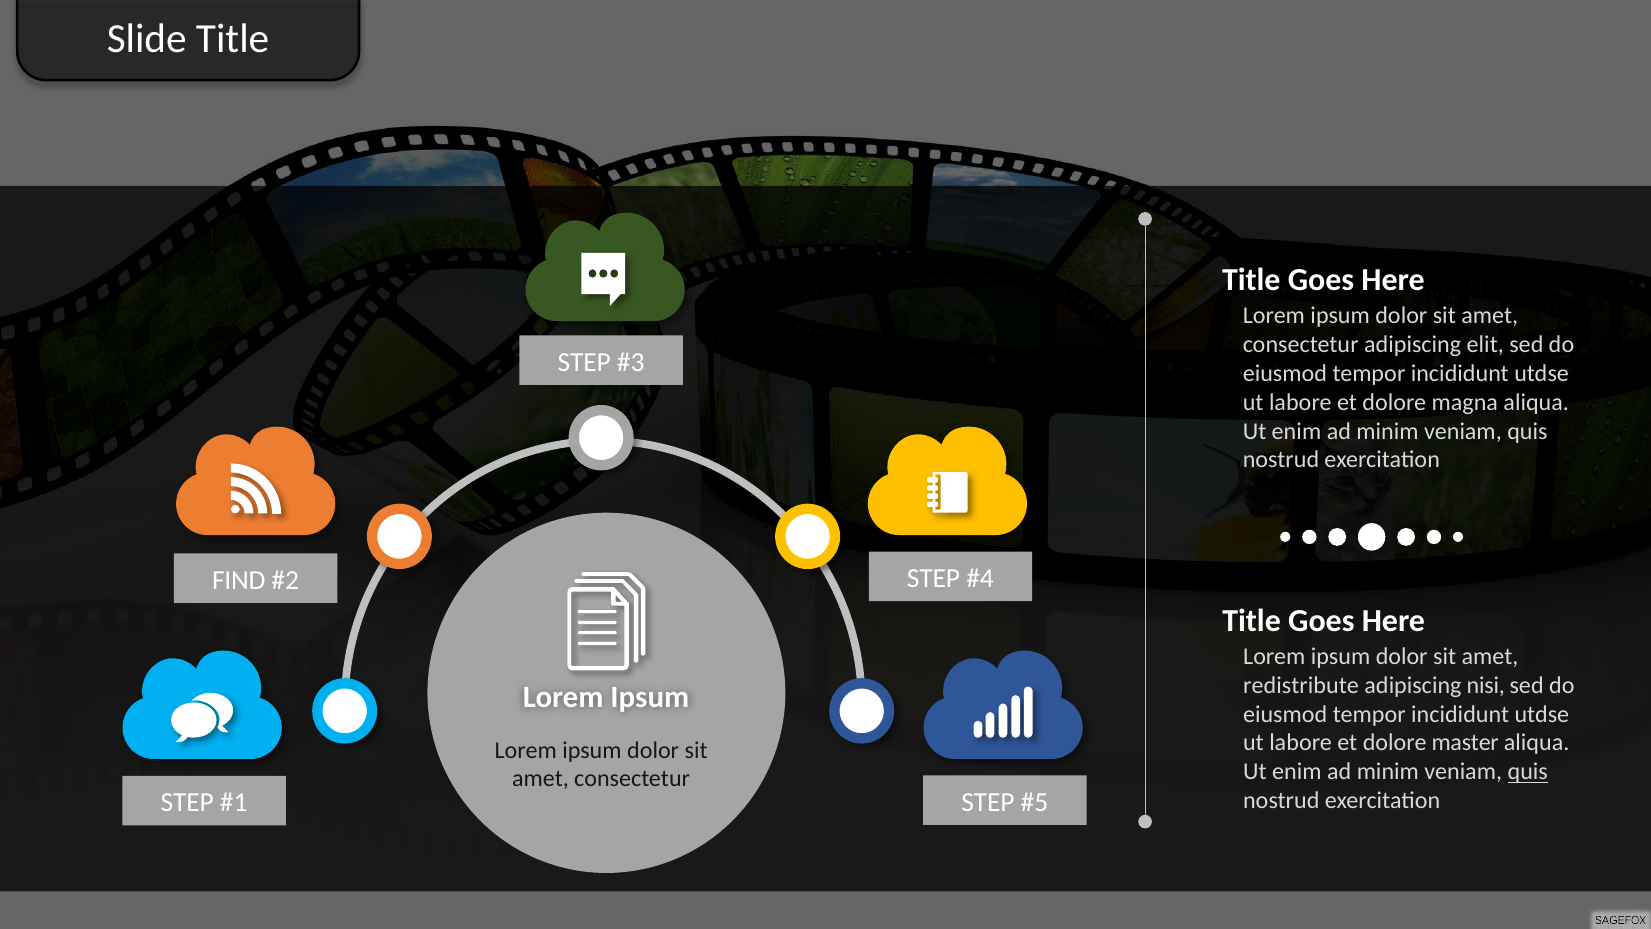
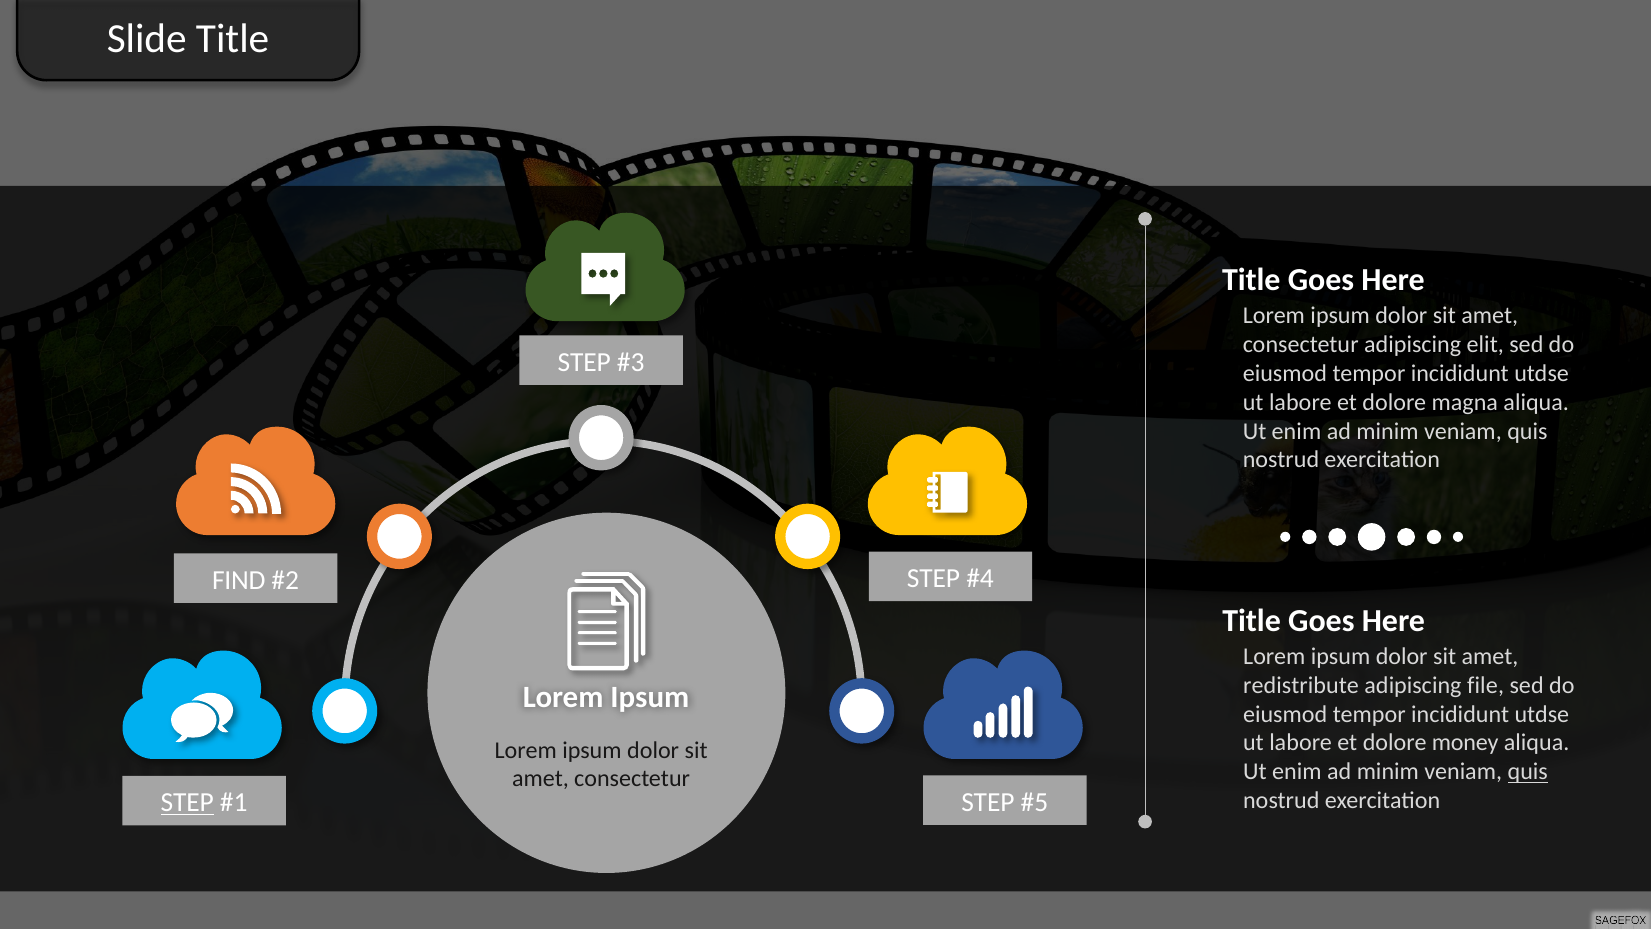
nisi: nisi -> file (1486, 685)
master: master -> money (1465, 743)
STEP underline: none -> present (187, 802)
